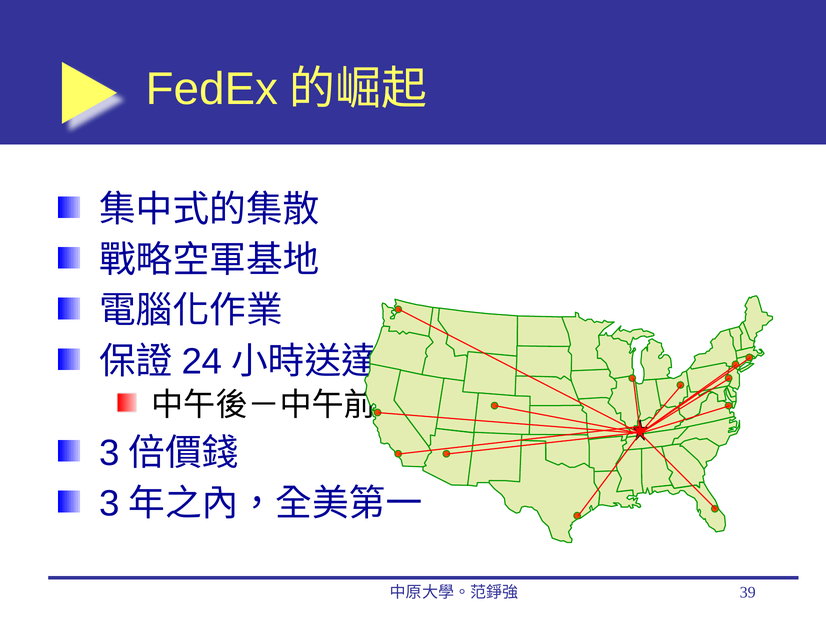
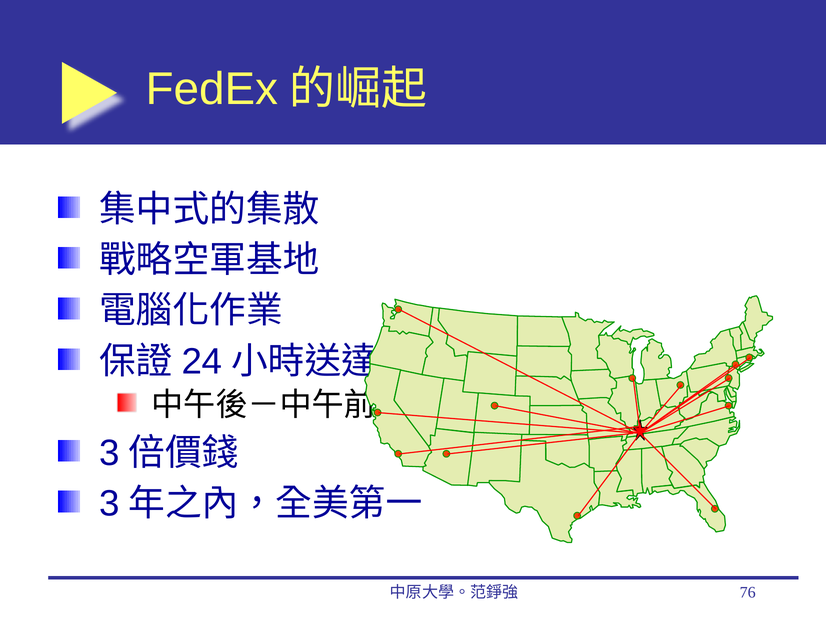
39: 39 -> 76 (748, 593)
